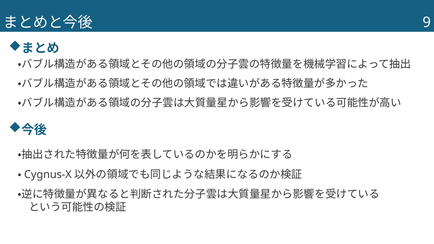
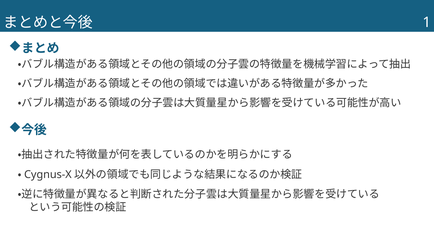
9: 9 -> 1 (427, 22)
